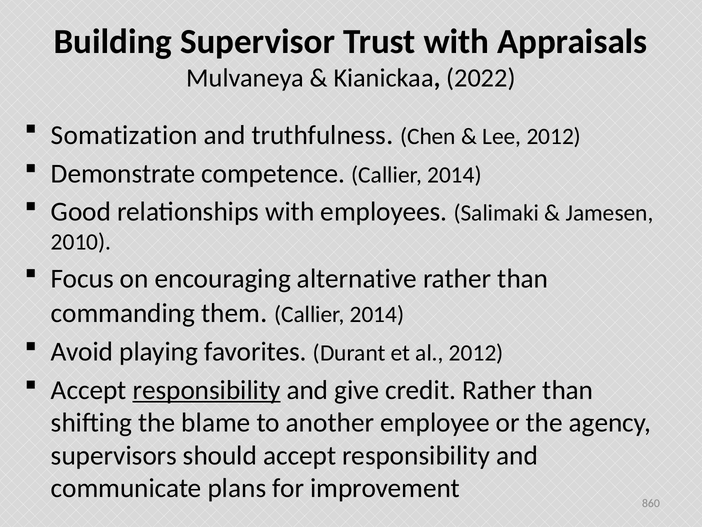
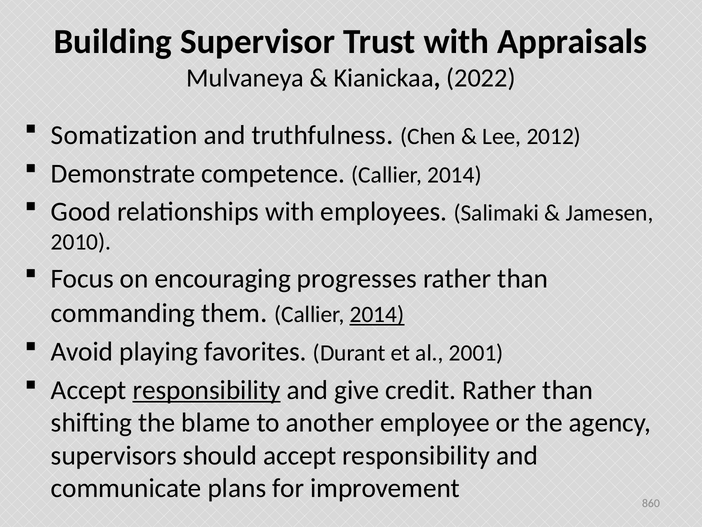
alternative: alternative -> progresses (357, 278)
2014 underline: none -> present (377, 314)
al 2012: 2012 -> 2001 (476, 353)
